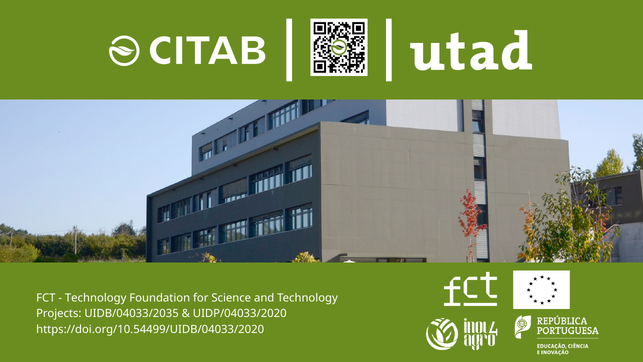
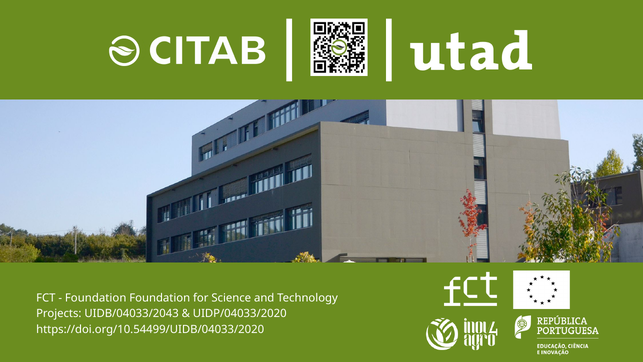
Technology: Technology -> Foundation (96, 298)
UIDB/04033/2035: UIDB/04033/2035 -> UIDB/04033/2043 (132, 313)
